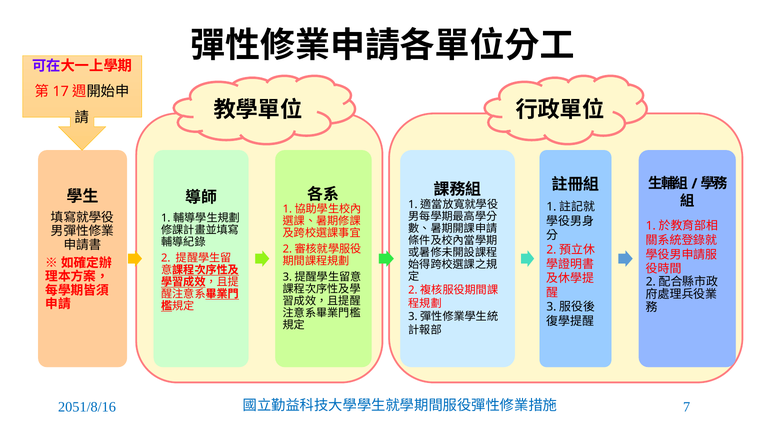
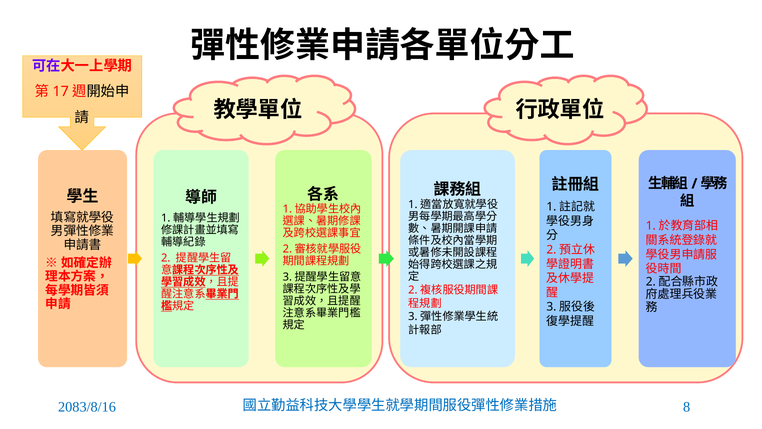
7: 7 -> 8 (687, 407)
2051/8/16: 2051/8/16 -> 2083/8/16 (87, 407)
